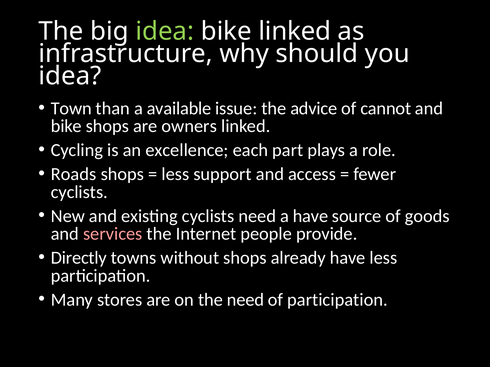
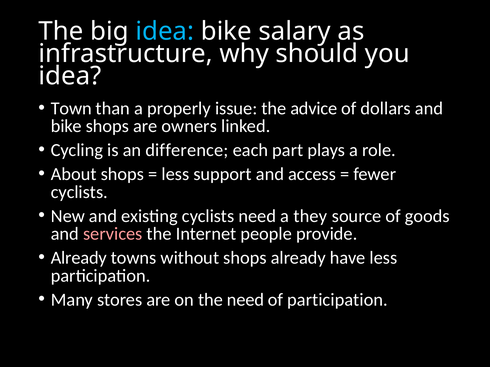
idea colour: light green -> light blue (165, 31)
bike linked: linked -> salary (295, 31)
available: available -> properly (179, 109)
cannot: cannot -> dollars (386, 109)
excellence: excellence -> difference (187, 150)
Roads: Roads -> About (74, 174)
a have: have -> they (310, 216)
Directly: Directly -> Already (79, 258)
